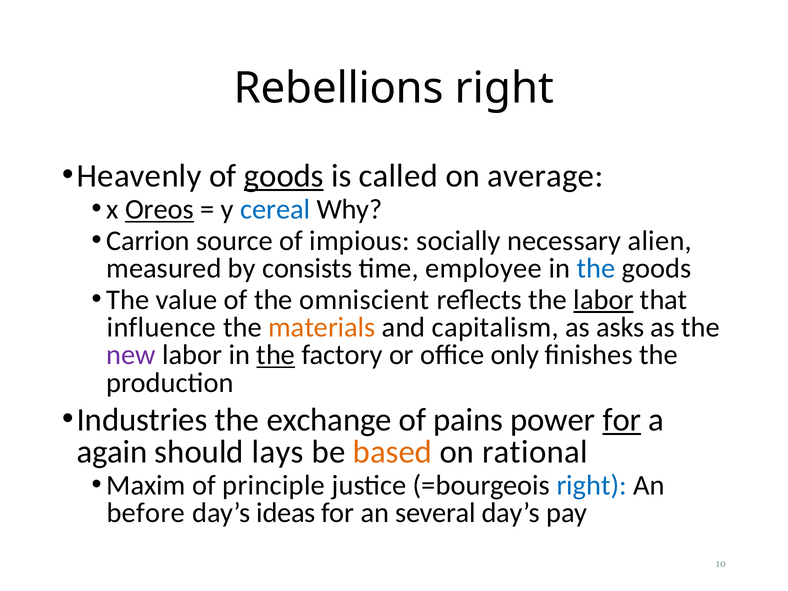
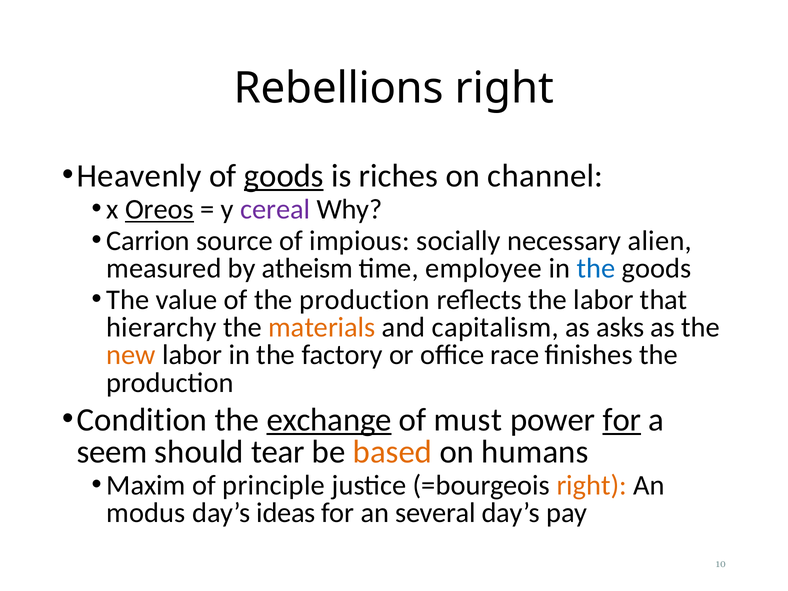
called: called -> riches (398, 176)
average: average -> channel (545, 176)
cereal colour: blue -> purple (275, 210)
consists: consists -> atheism (307, 269)
of the omniscient: omniscient -> production (364, 300)
labor underline: present -> none (604, 300)
influence: influence -> hierarchy (161, 327)
new colour: purple -> orange (131, 355)
the underline: present -> none (276, 355)
only: only -> race (515, 355)
Industries: Industries -> Condition (142, 420)
exchange underline: none -> present (329, 420)
pains: pains -> must (468, 420)
again: again -> seem (112, 452)
lays: lays -> tear (278, 452)
rational: rational -> humans (535, 452)
right colour: blue -> orange (592, 485)
before: before -> modus (146, 513)
